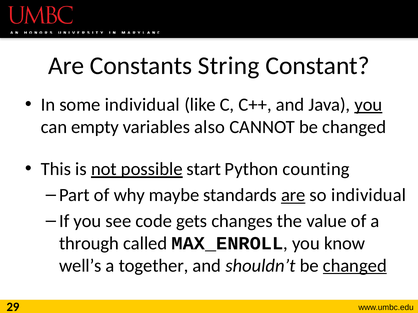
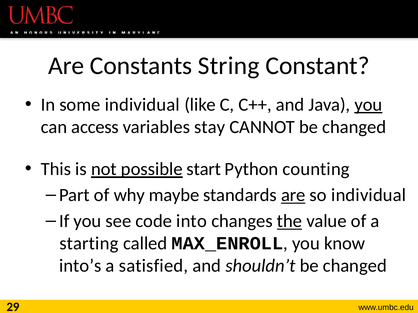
empty: empty -> access (95, 127)
also: also -> stay (210, 127)
gets: gets -> into (192, 221)
the underline: none -> present (290, 221)
through: through -> starting (89, 244)
well’s: well’s -> into’s (80, 266)
together: together -> satisfied (153, 266)
changed underline: present -> none (355, 266)
